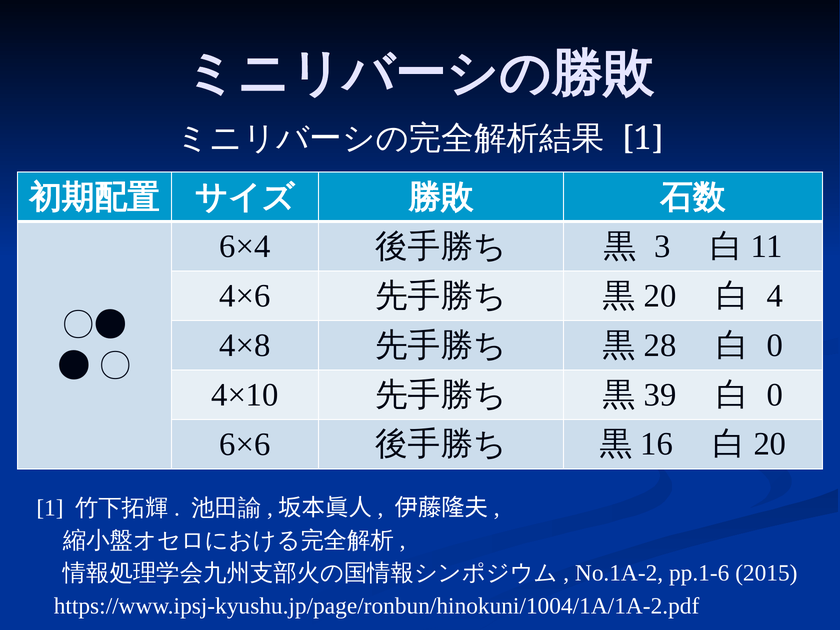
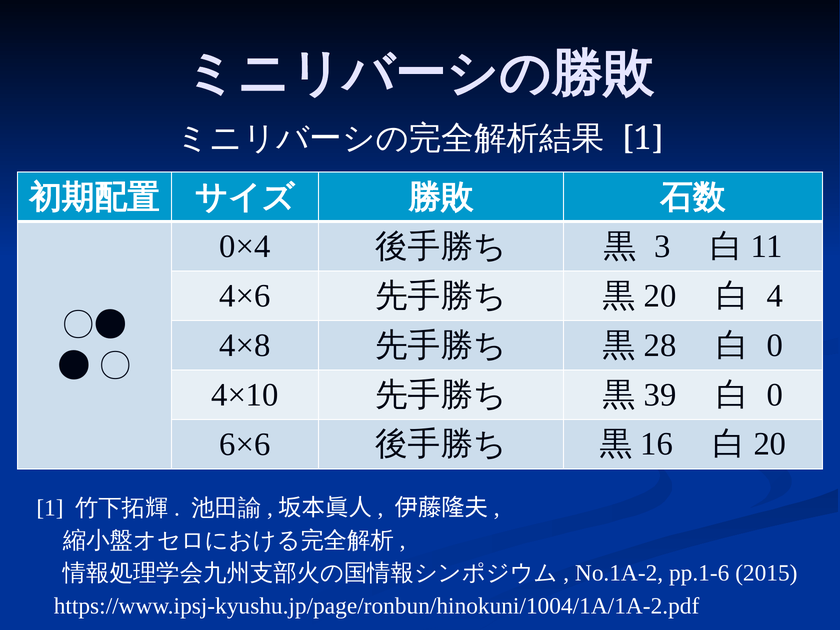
6×4: 6×4 -> 0×4 (245, 247)
